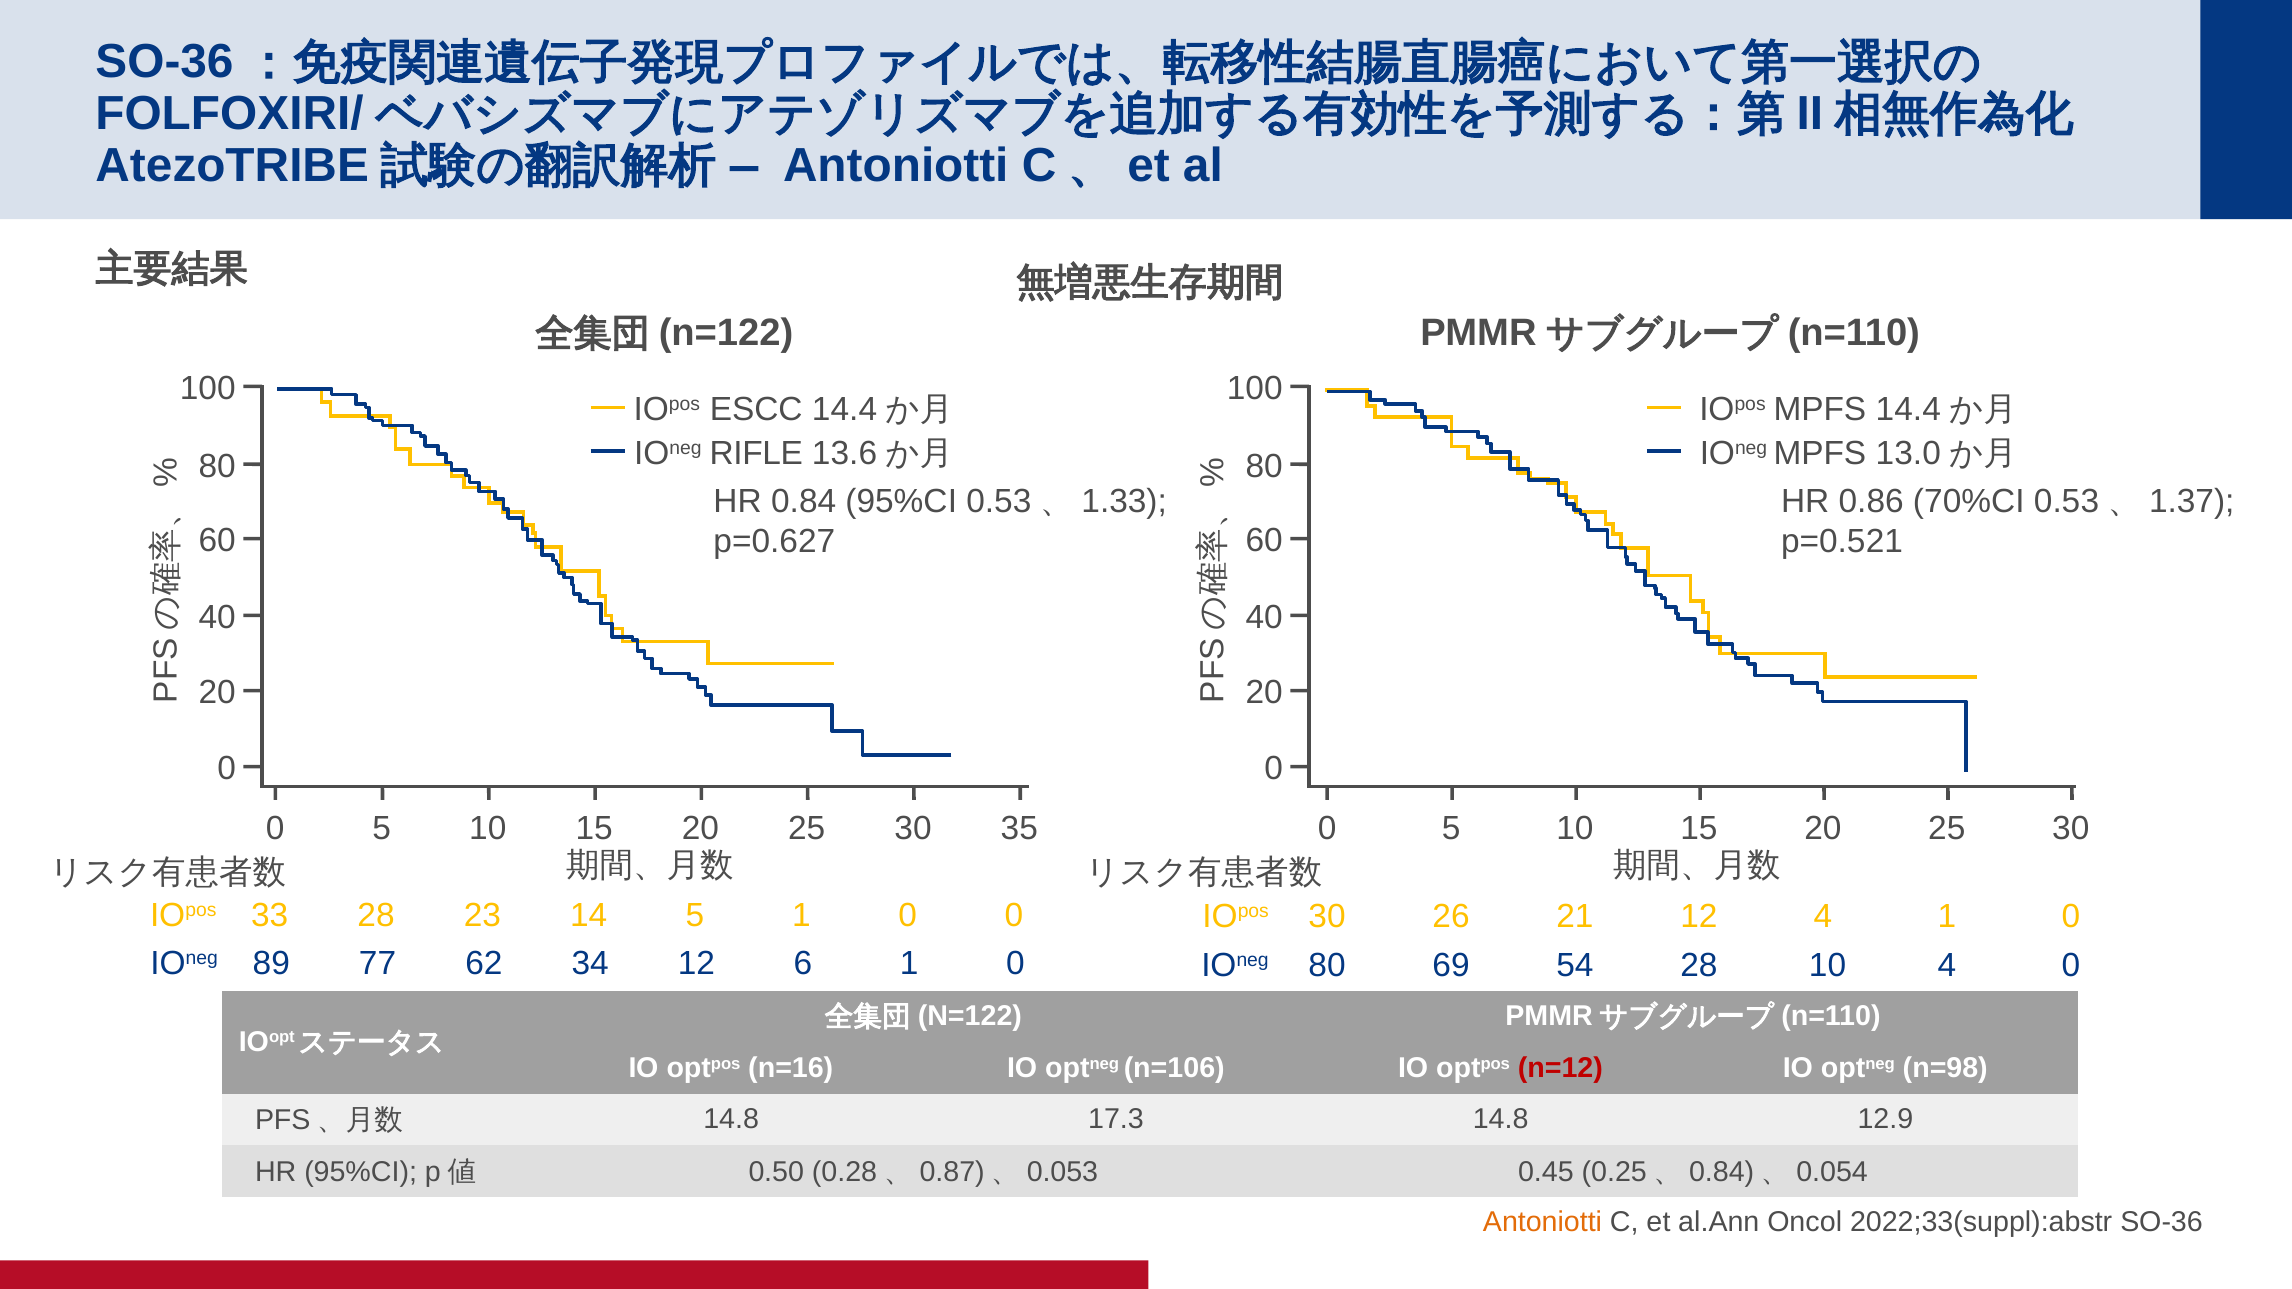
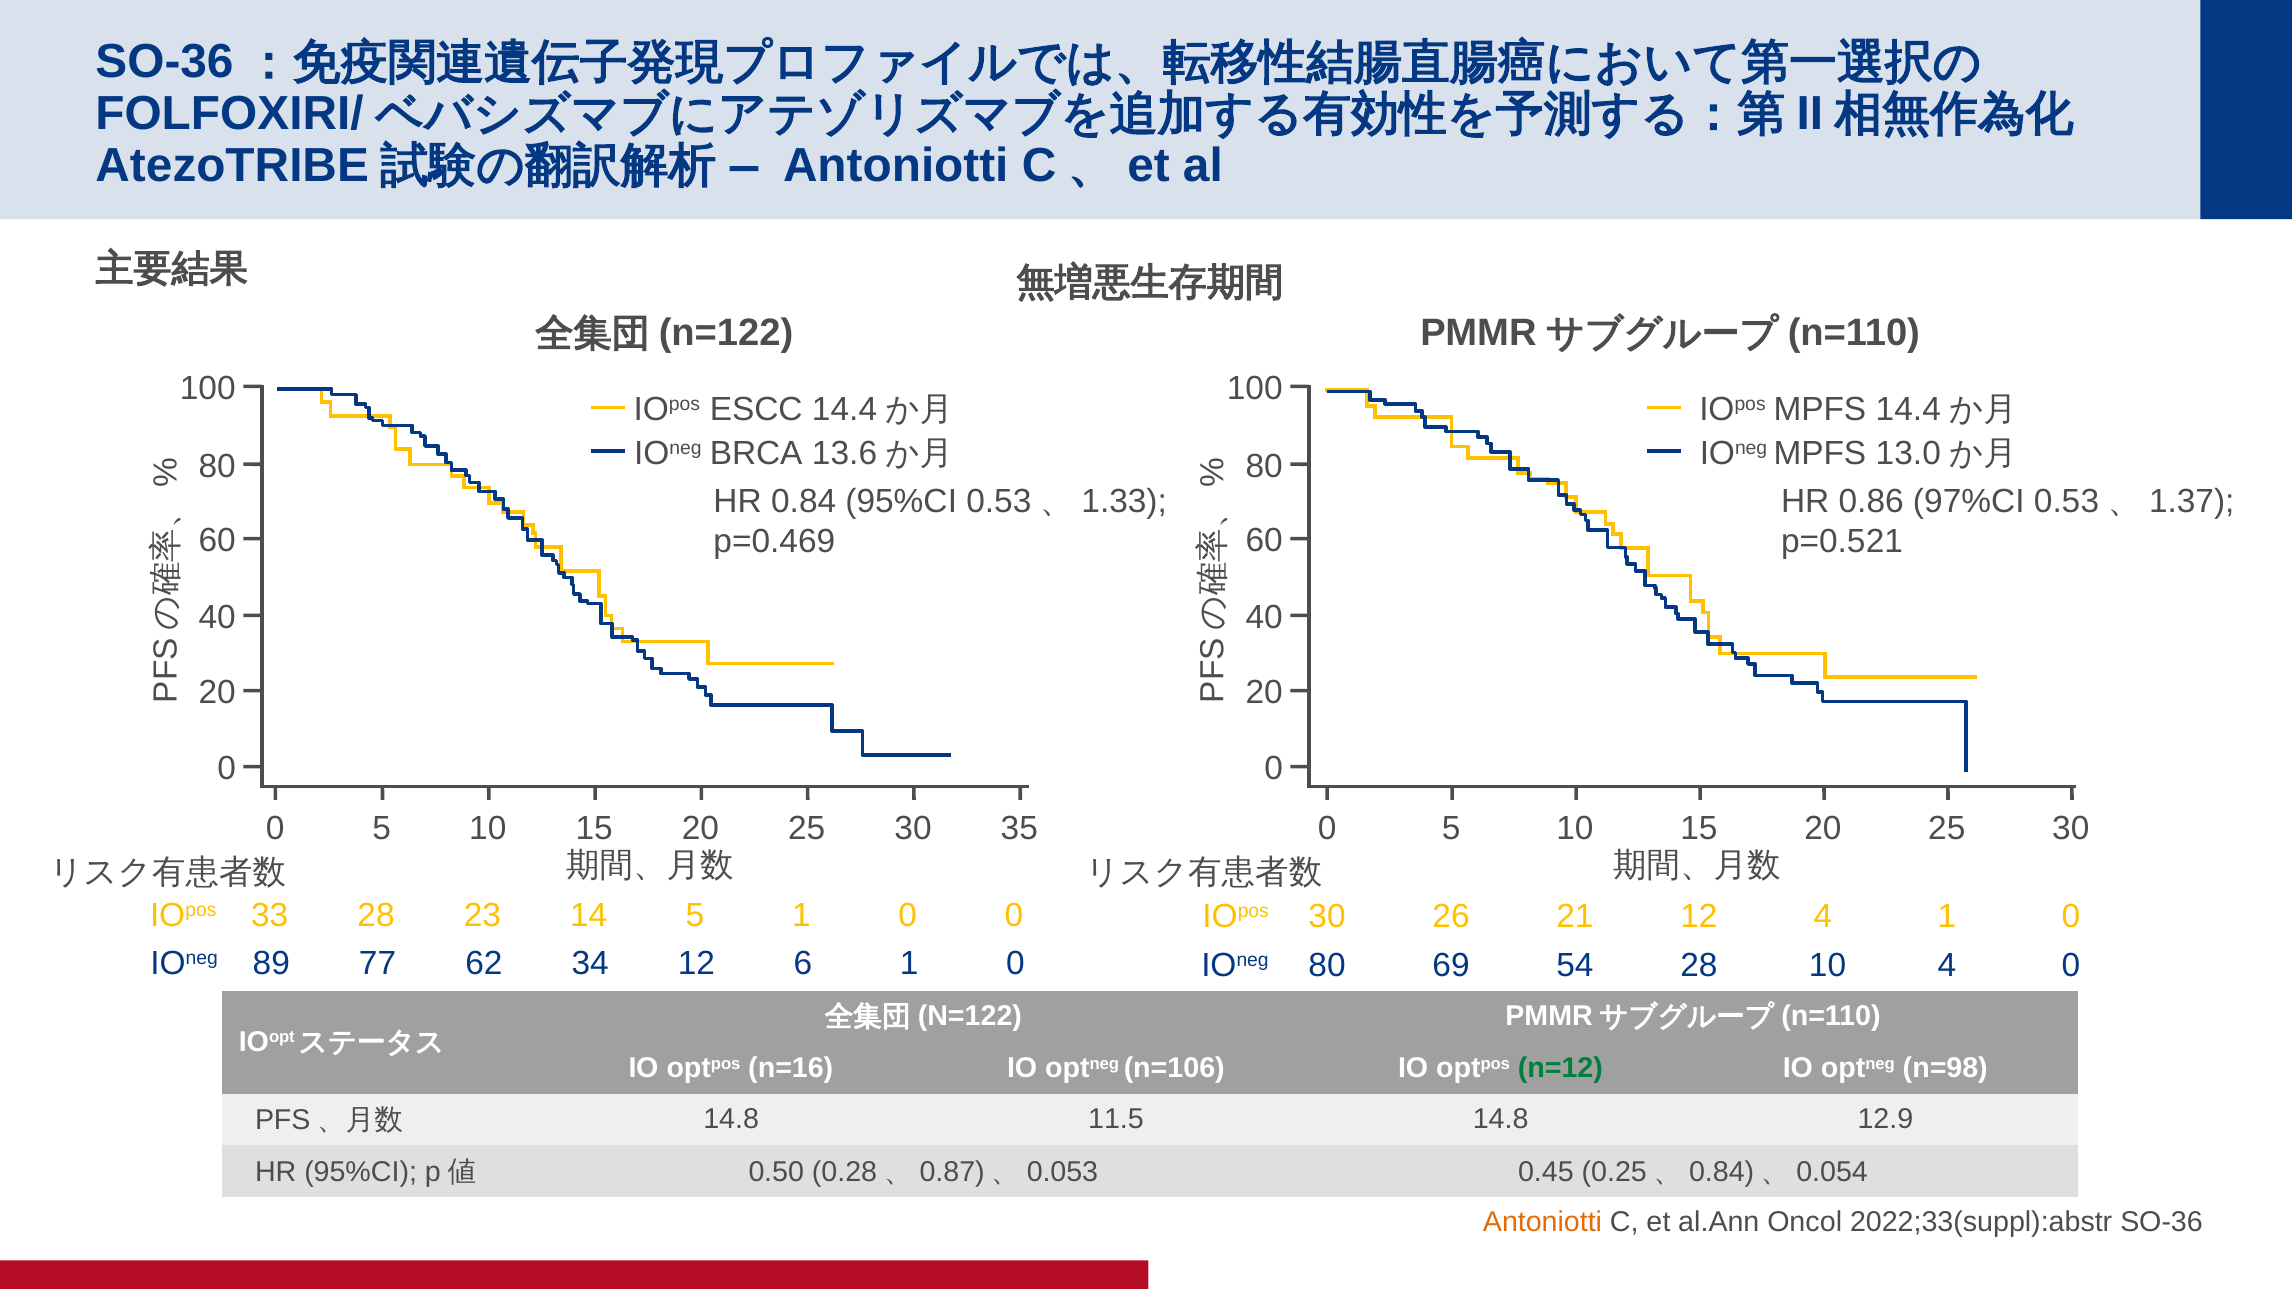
RIFLE: RIFLE -> BRCA (756, 454)
70%CI: 70%CI -> 97%CI (1969, 501)
p=0.627: p=0.627 -> p=0.469 (774, 541)
n=12 colour: red -> green (1560, 1069)
17.3: 17.3 -> 11.5 (1116, 1119)
